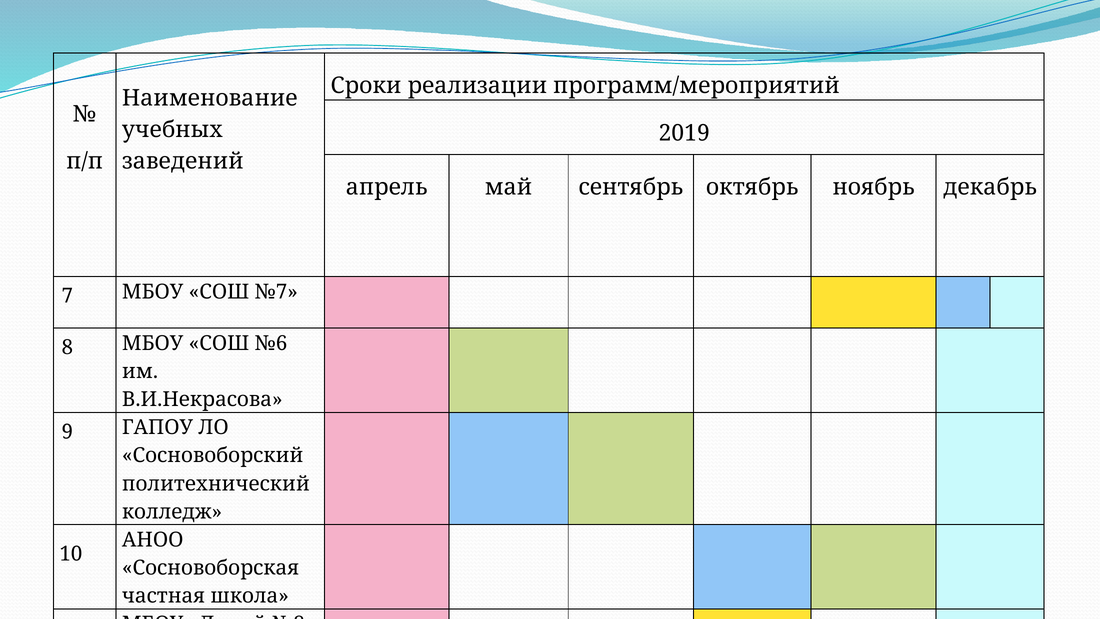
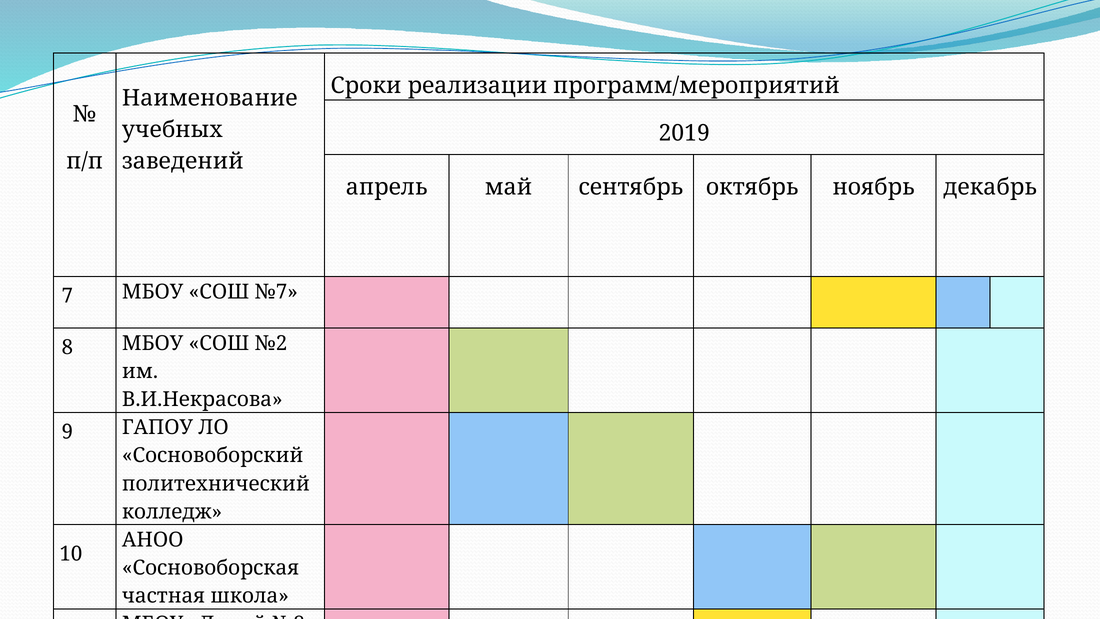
№6: №6 -> №2 (271, 343)
